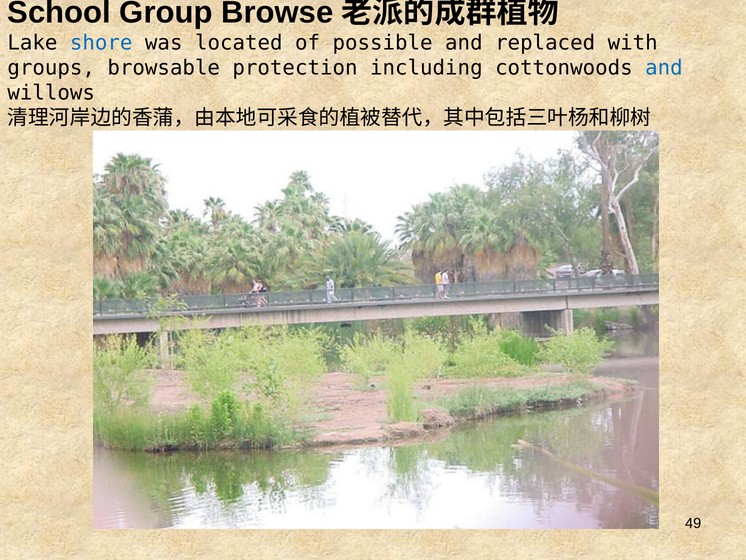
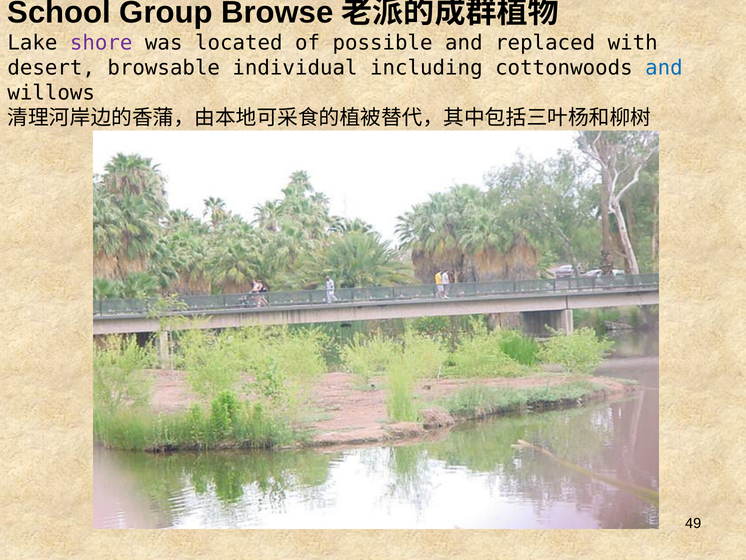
shore colour: blue -> purple (101, 43)
groups: groups -> desert (51, 68)
protection: protection -> individual (295, 68)
